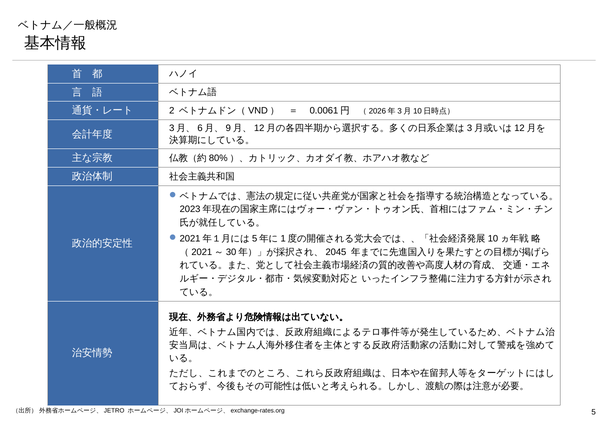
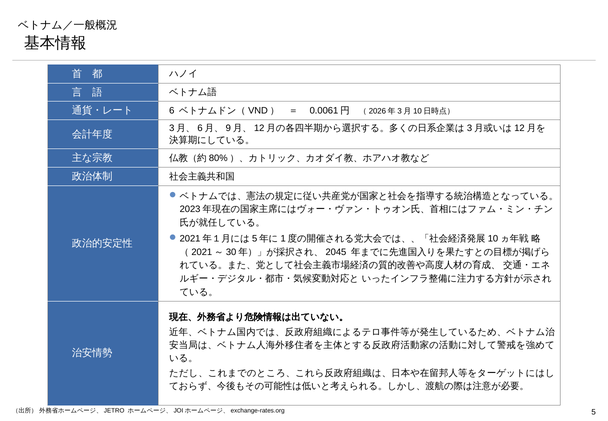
2: 2 -> 6 (172, 111)
